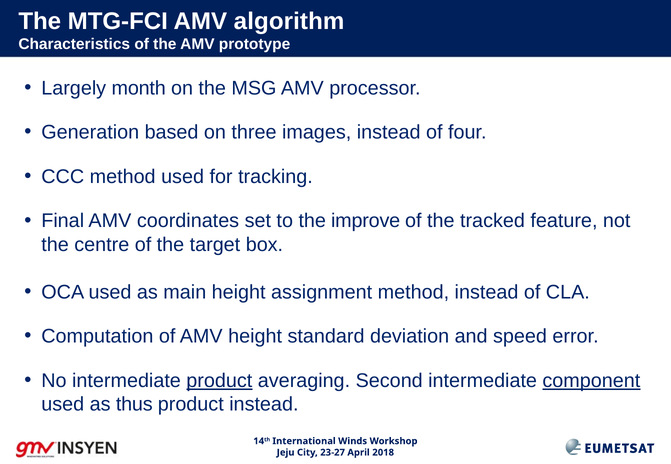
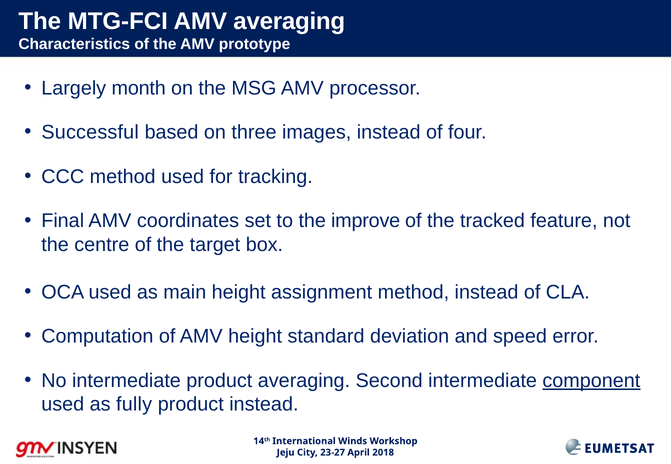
AMV algorithm: algorithm -> averaging (289, 21)
Generation: Generation -> Successful (90, 132)
product underline: present -> none (219, 381)
thus: thus -> fully (134, 405)
